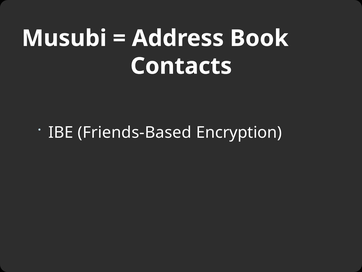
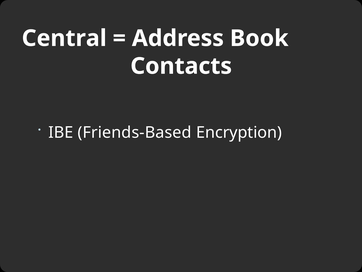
Musubi: Musubi -> Central (64, 38)
